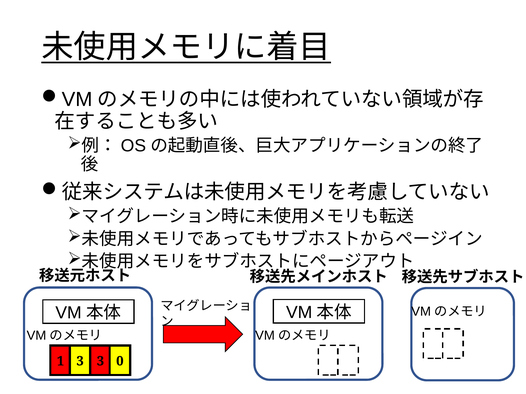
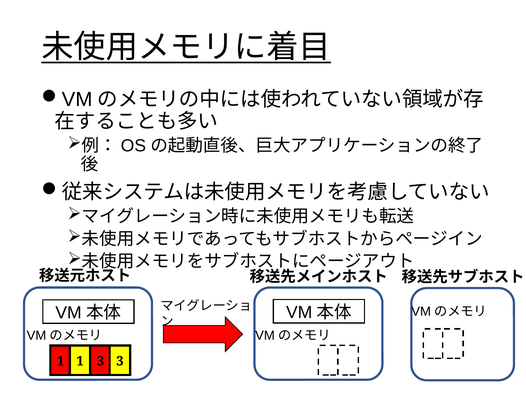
1 3: 3 -> 1 (80, 362)
3 0: 0 -> 3 (120, 362)
